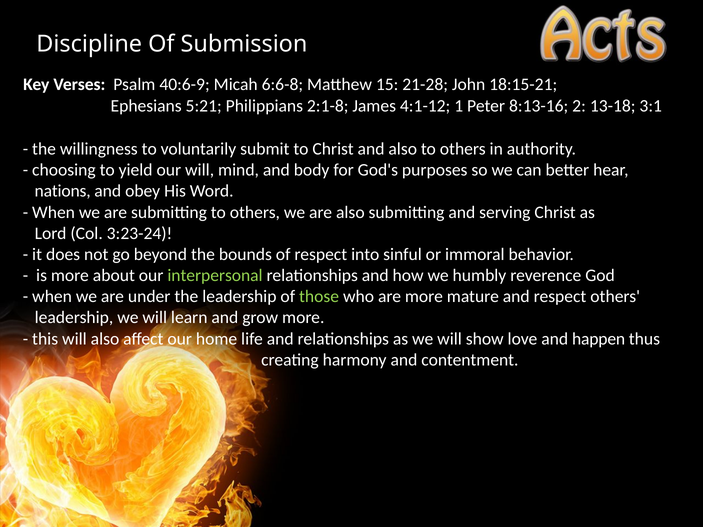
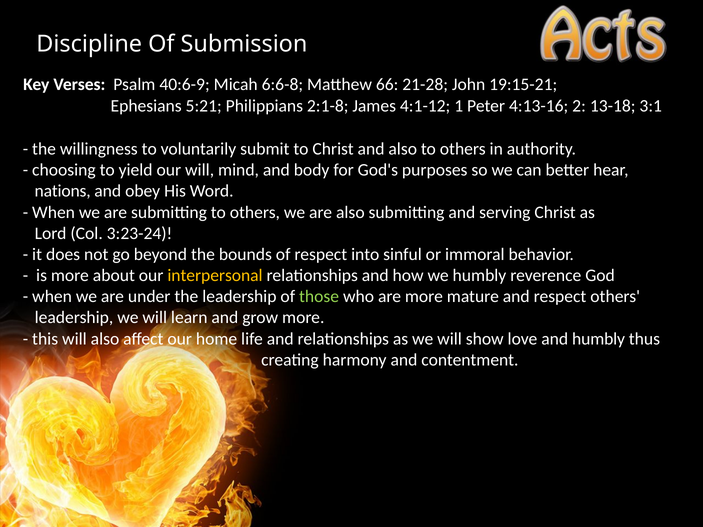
15: 15 -> 66 (387, 85)
18:15-21: 18:15-21 -> 19:15-21 (523, 85)
8:13-16: 8:13-16 -> 4:13-16 (539, 106)
interpersonal colour: light green -> yellow (215, 276)
and happen: happen -> humbly (599, 339)
